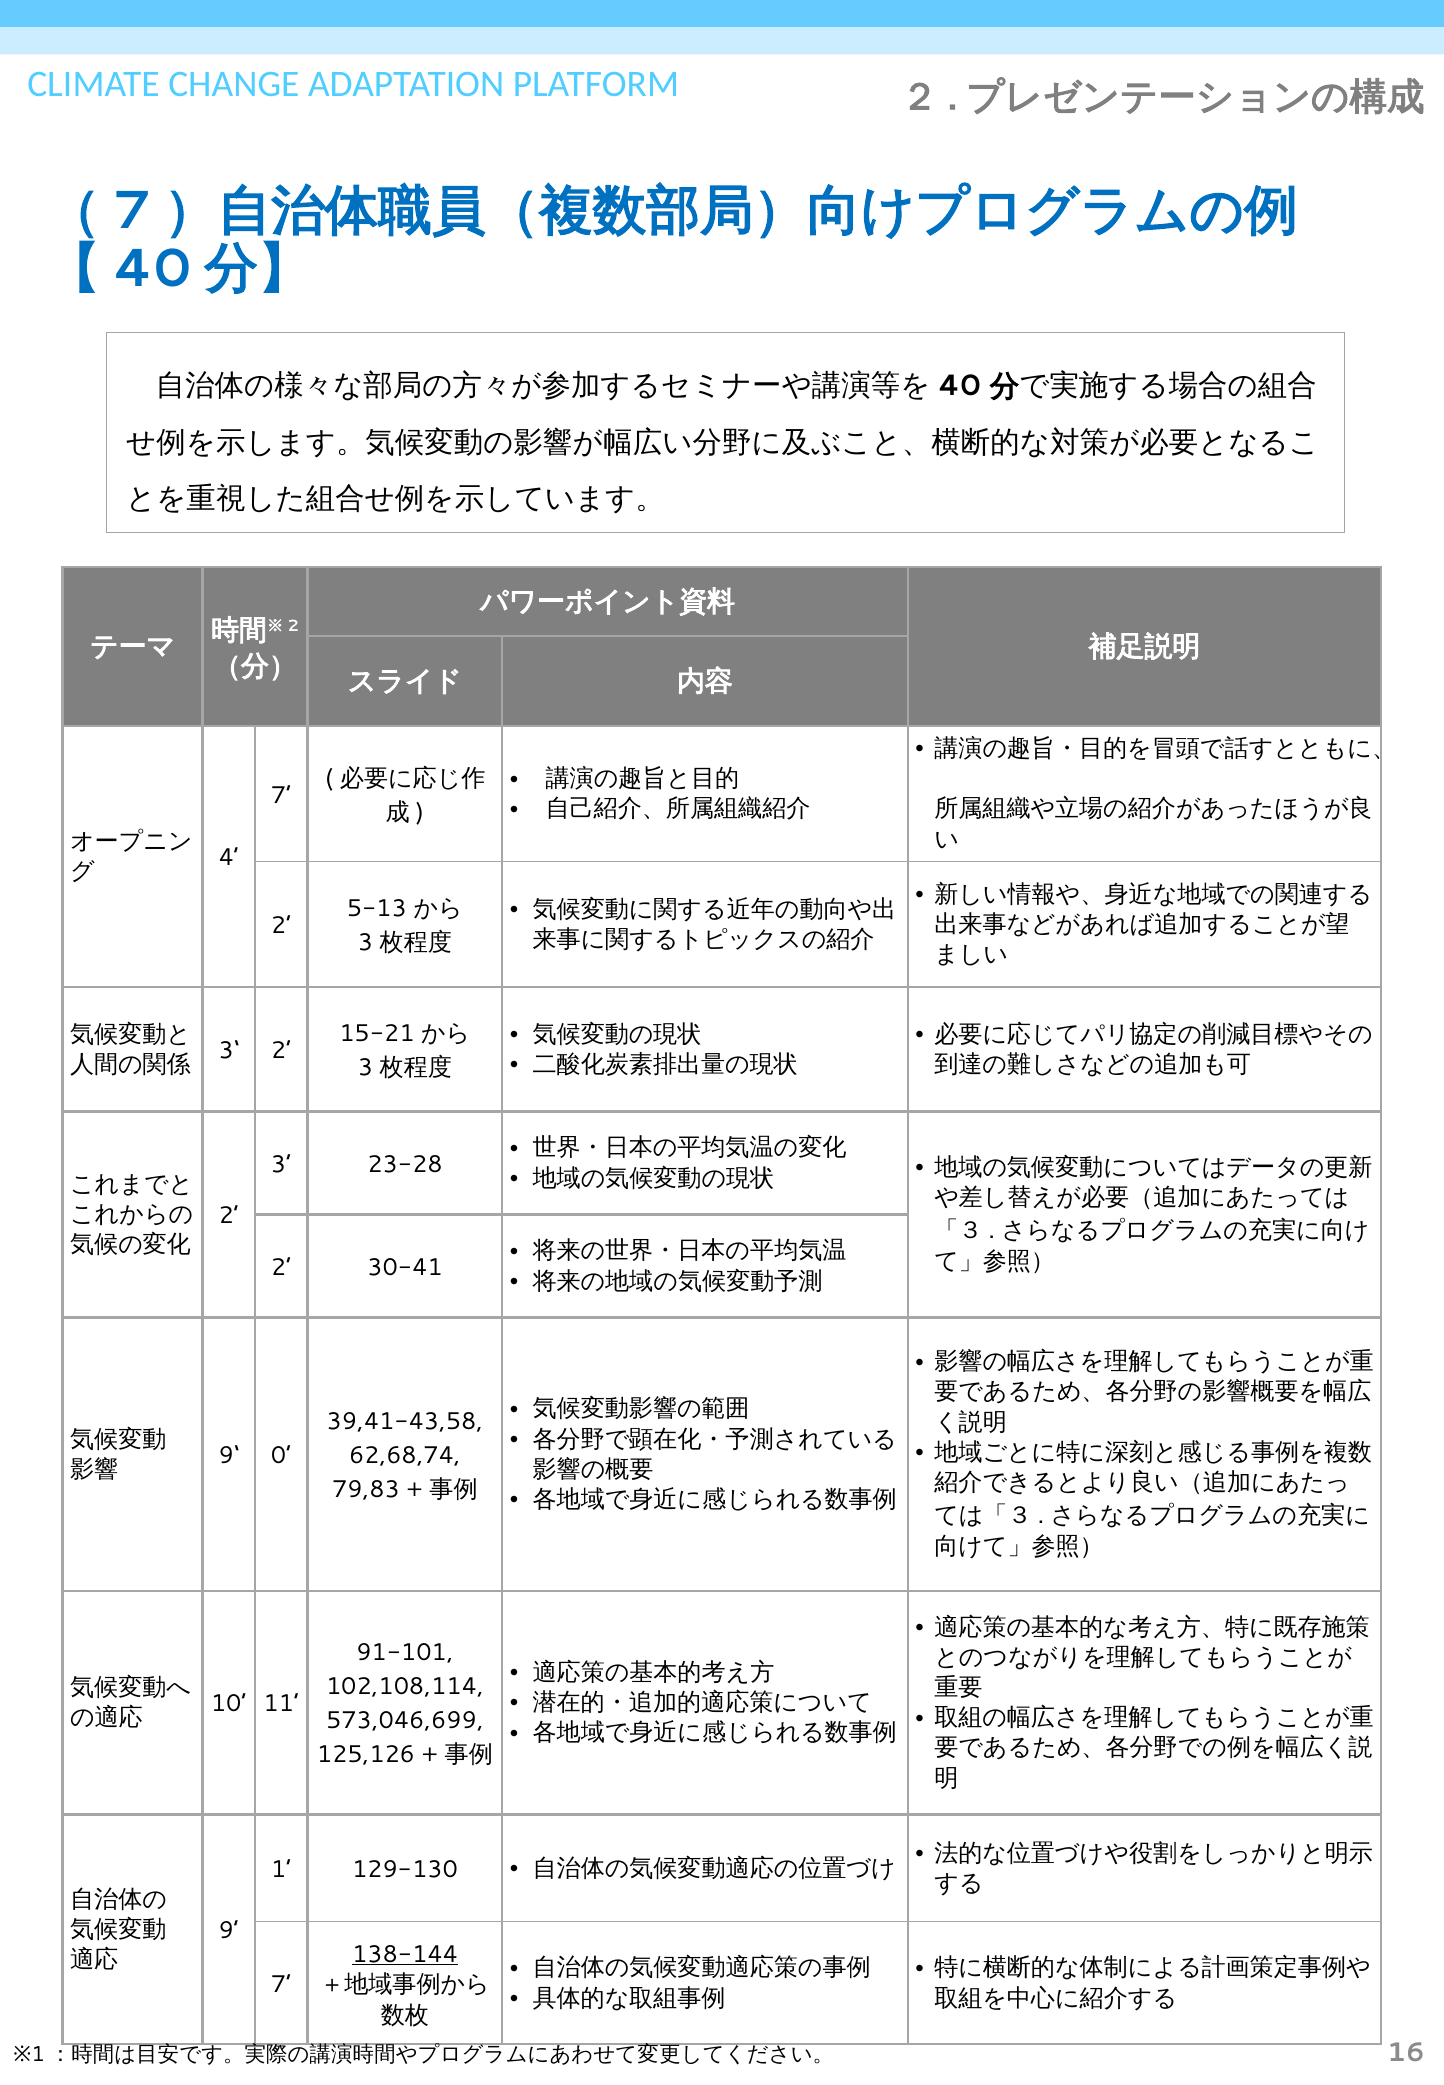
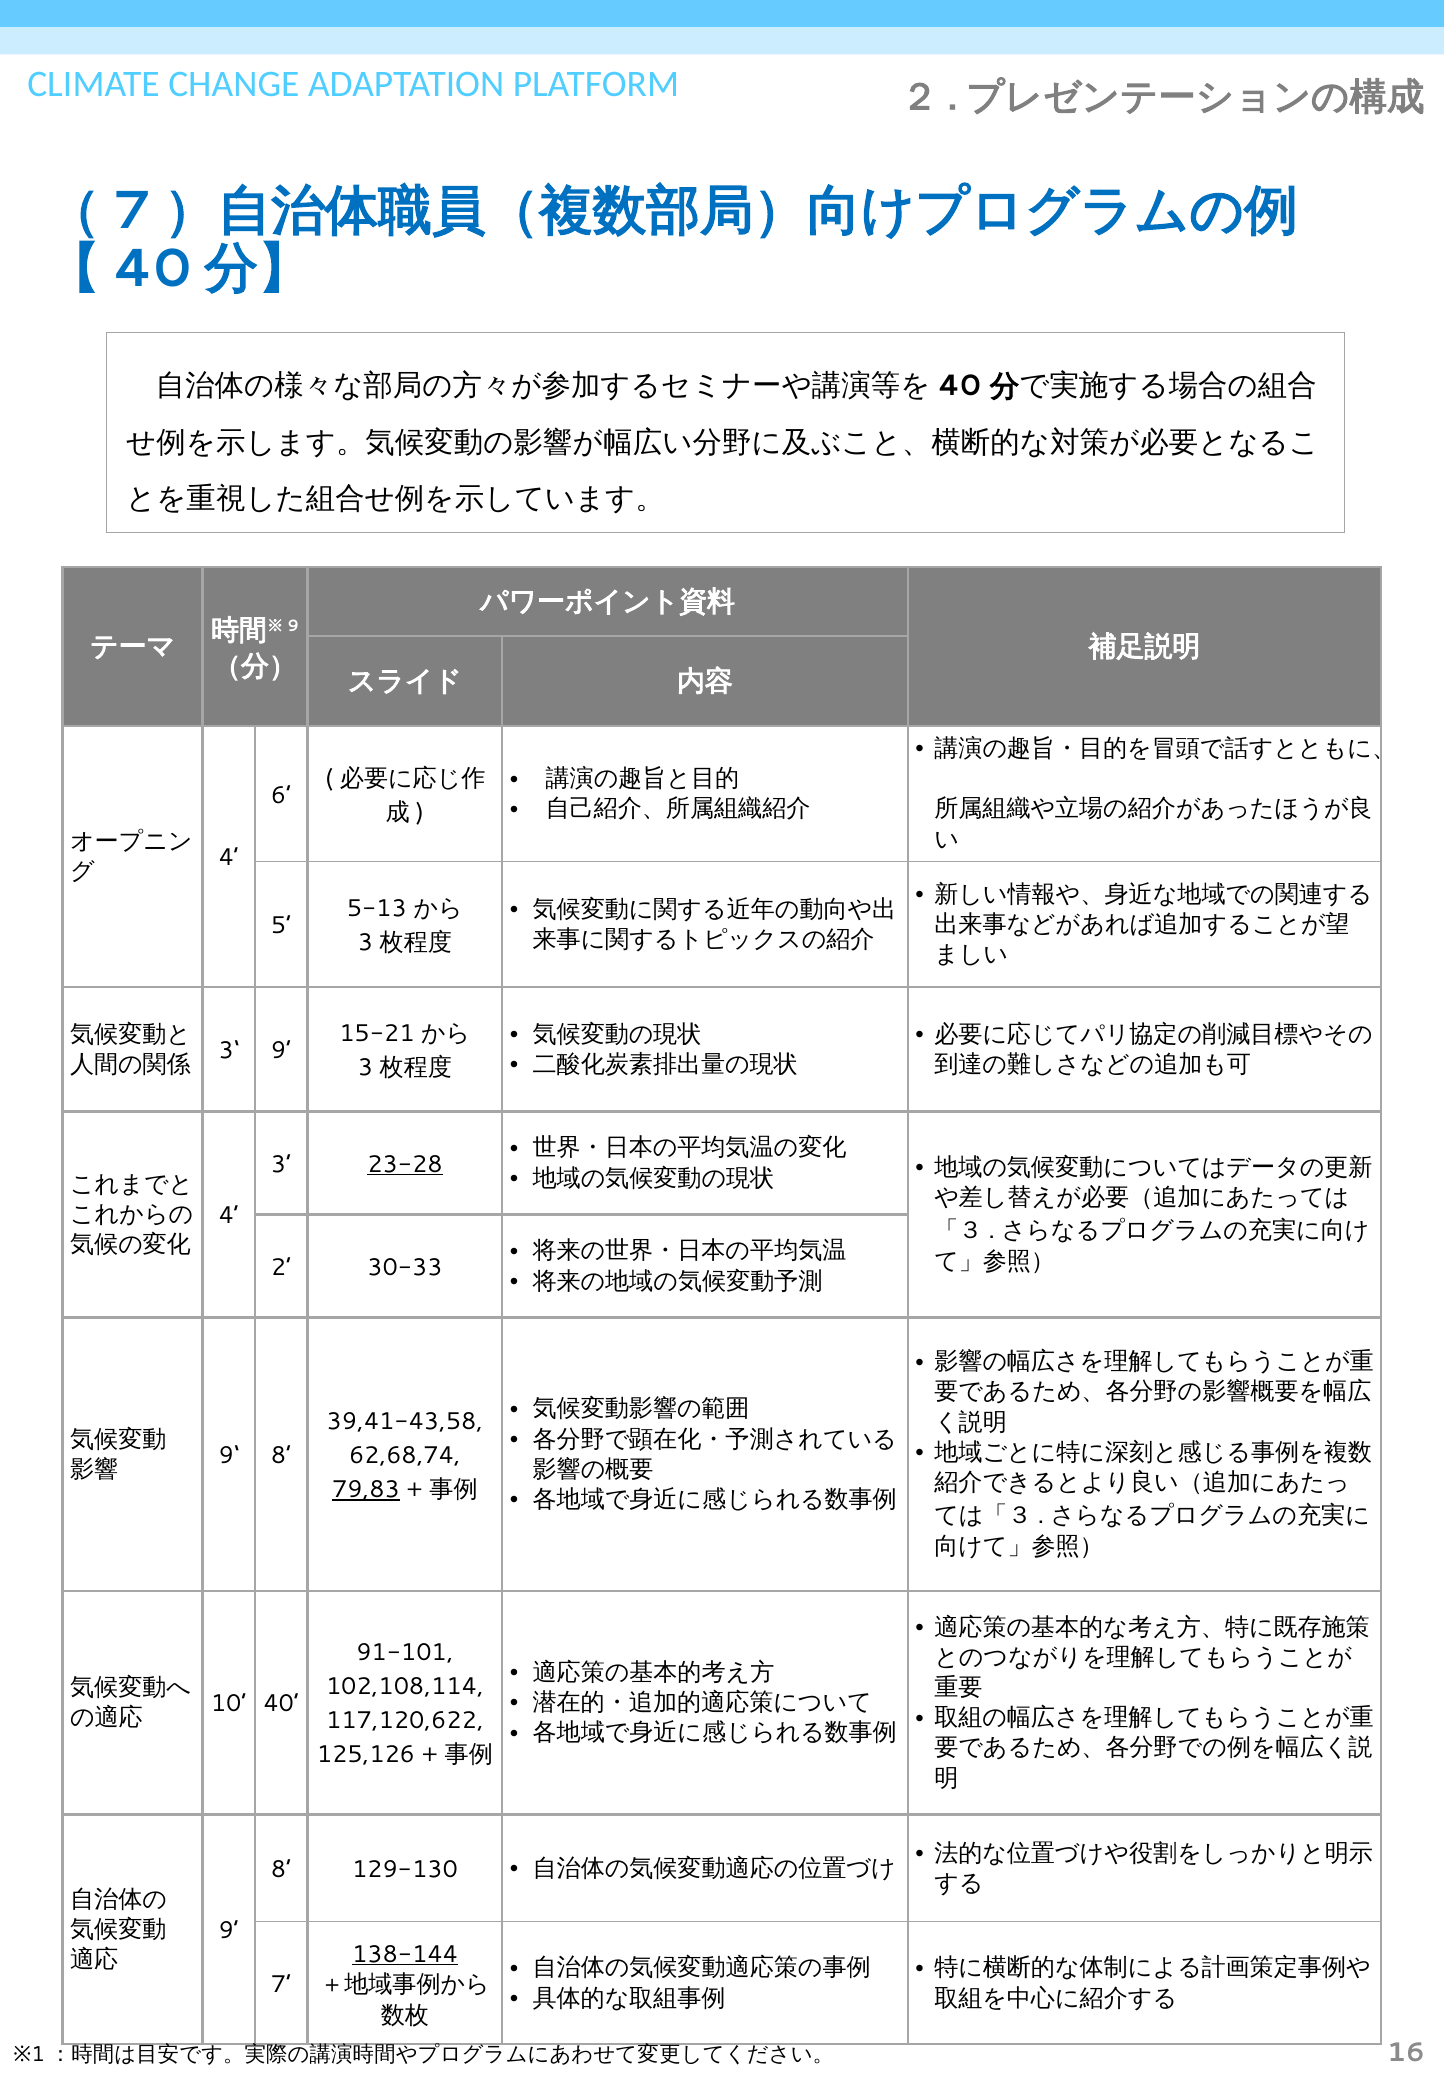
2: 2 -> 9 (293, 626)
7: 7 -> 6 (281, 796)
2: 2 -> 5 (281, 926)
3‘ 2: 2 -> 9 (281, 1051)
23-28 underline: none -> present (405, 1165)
2: 2 -> 4 (229, 1216)
30-41: 30-41 -> 30-33 (405, 1268)
9‘ 0: 0 -> 8 (281, 1456)
79,83 underline: none -> present (366, 1490)
10 11: 11 -> 40 (281, 1705)
573,046,699: 573,046,699 -> 117,120,622 (405, 1722)
1: 1 -> 8 (281, 1870)
